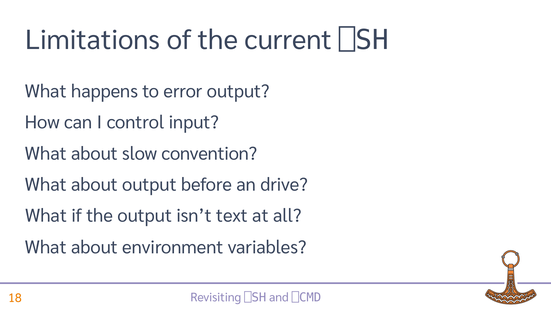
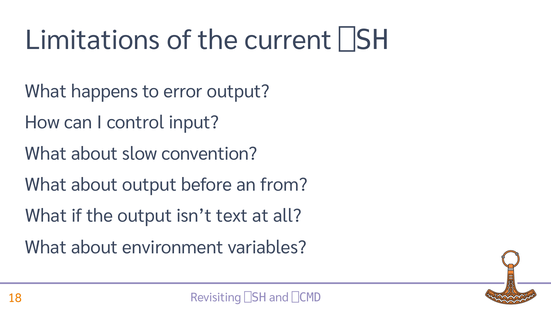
drive: drive -> from (284, 185)
